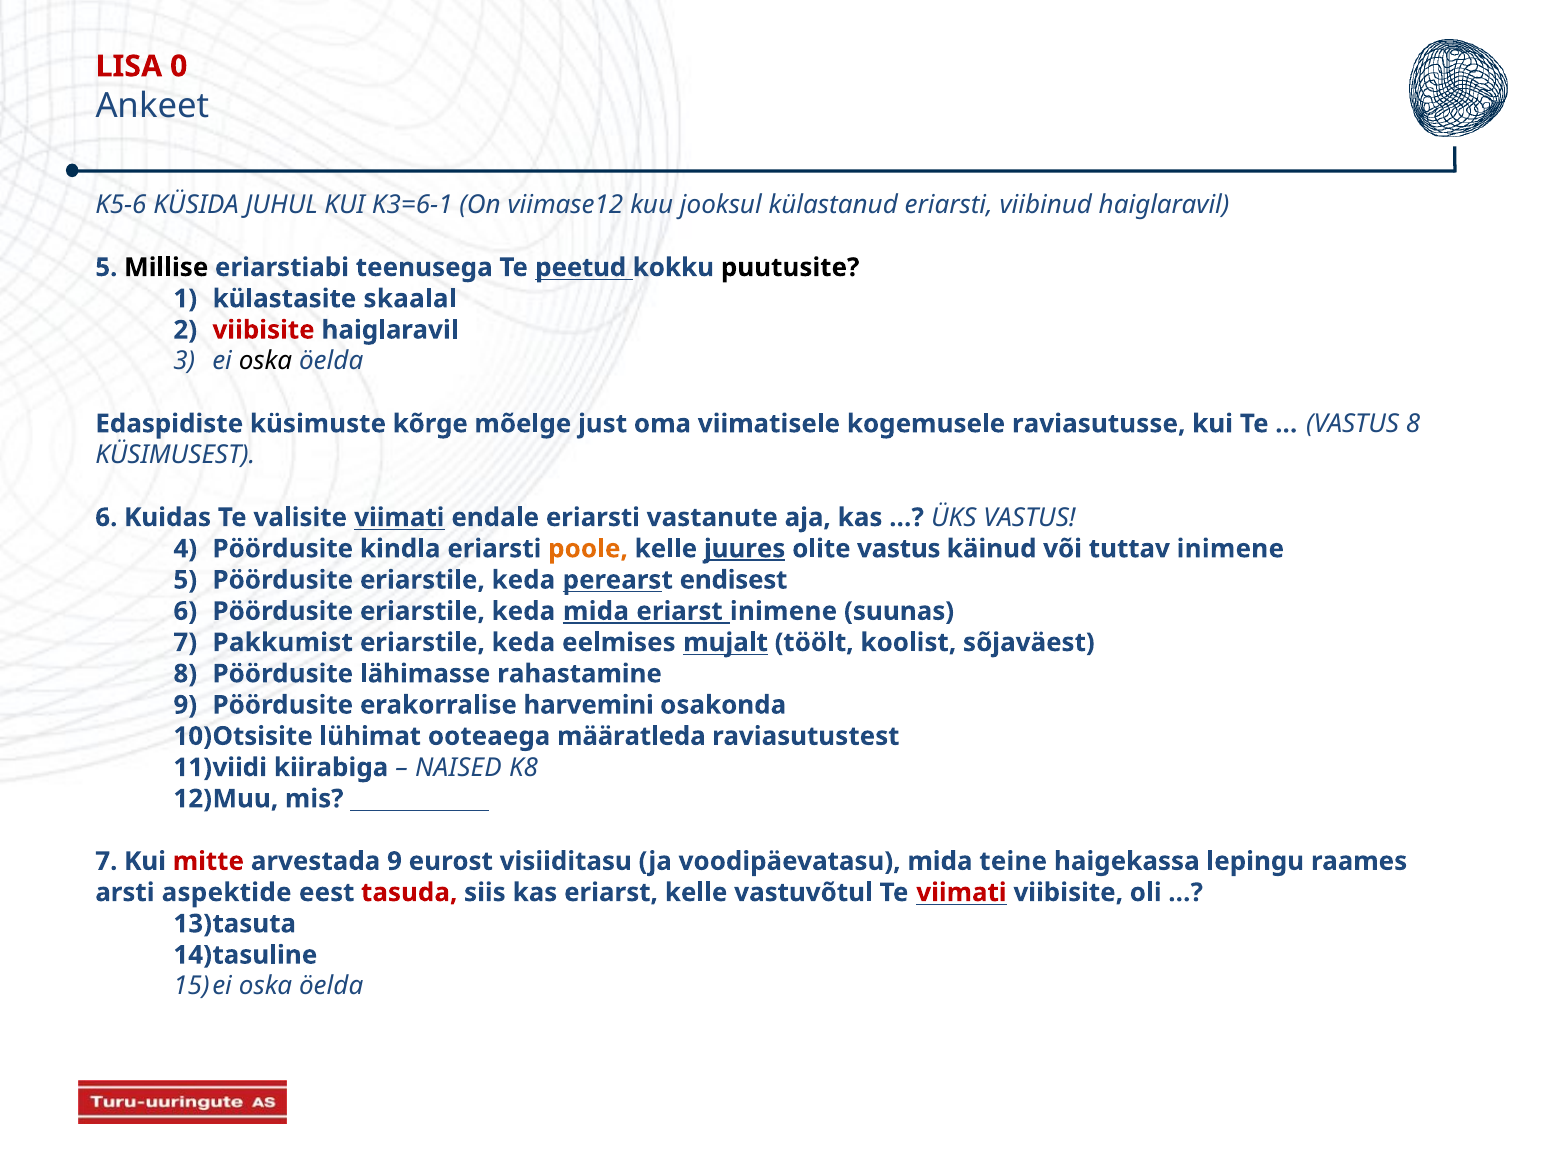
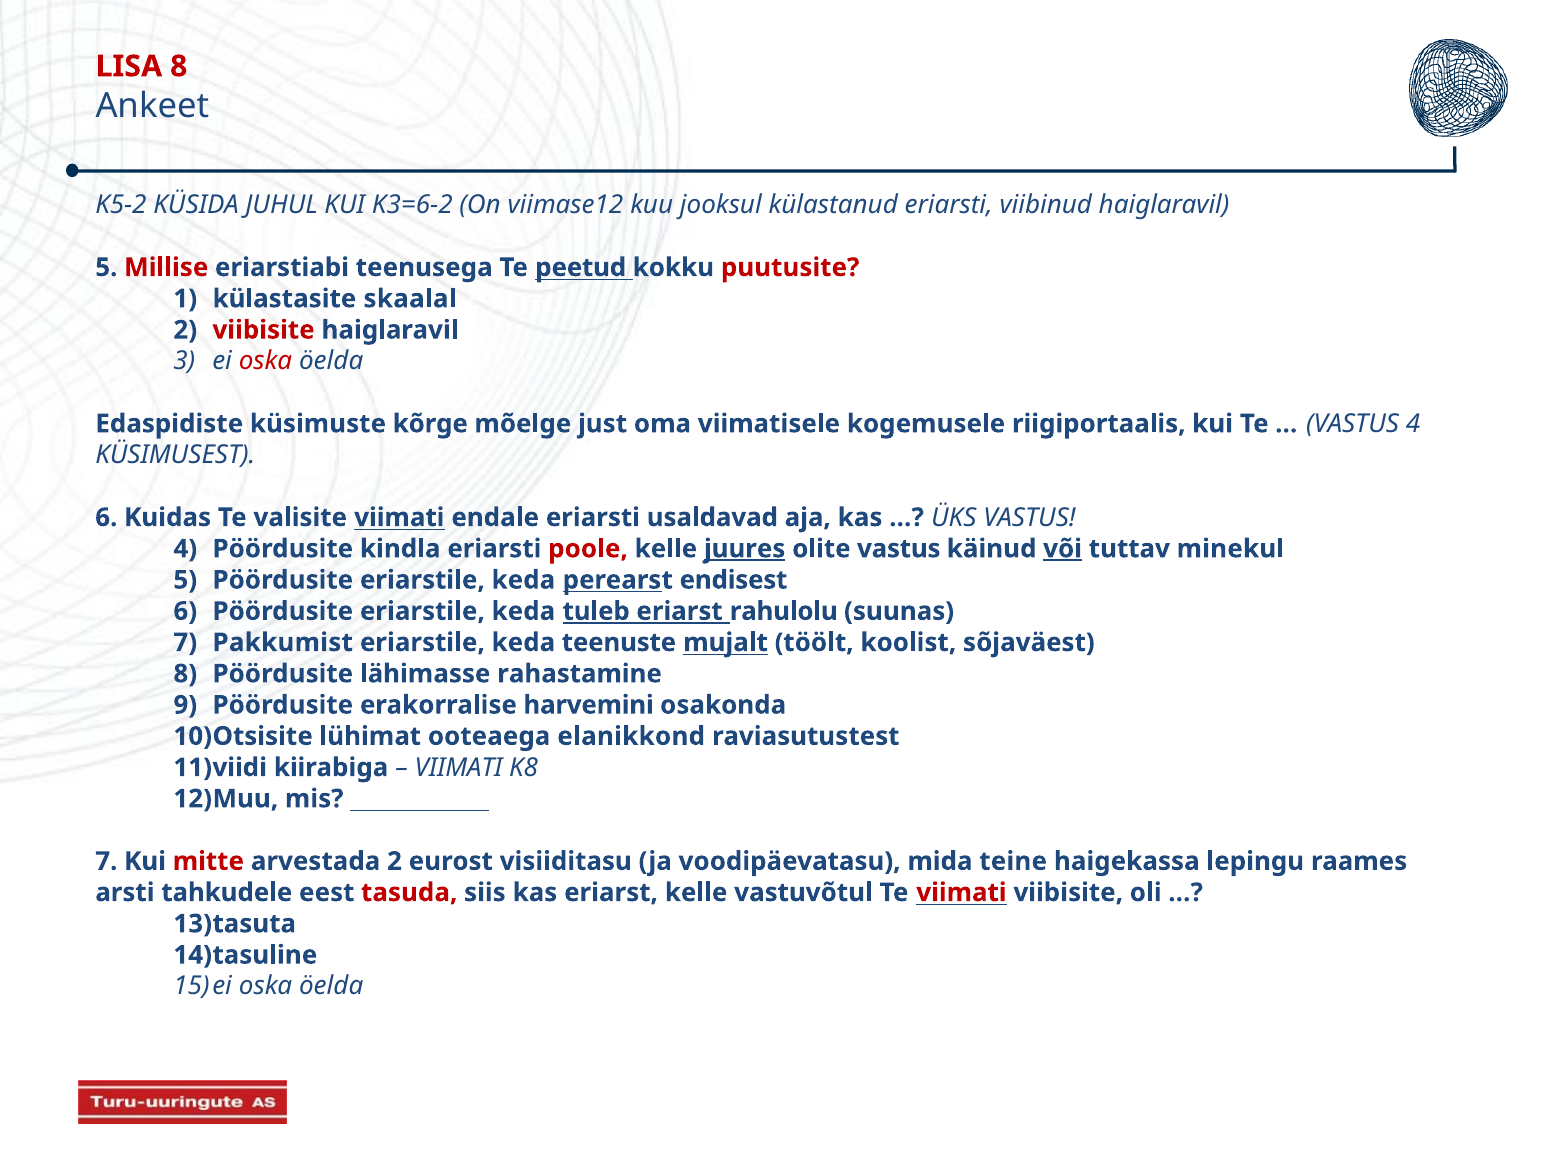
LISA 0: 0 -> 8 (179, 66)
K5-6: K5-6 -> K5-2 (121, 205)
K3=6-1: K3=6-1 -> K3=6-2 (412, 205)
Millise colour: black -> red (166, 268)
puutusite colour: black -> red (790, 268)
oska colour: black -> red (266, 361)
raviasutusse: raviasutusse -> riigiportaalis (1099, 424)
8: 8 -> 4 (1413, 424)
vastanute: vastanute -> usaldavad (712, 518)
poole colour: orange -> red (588, 549)
või underline: none -> present (1063, 549)
tuttav inimene: inimene -> minekul (1230, 549)
keda mida: mida -> tuleb (596, 611)
eriarst inimene: inimene -> rahulolu (784, 611)
eelmises: eelmises -> teenuste (619, 643)
määratleda: määratleda -> elanikkond (631, 736)
NAISED: NAISED -> VIIMATI (459, 768)
arvestada 9: 9 -> 2 (395, 861)
aspektide: aspektide -> tahkudele (227, 893)
